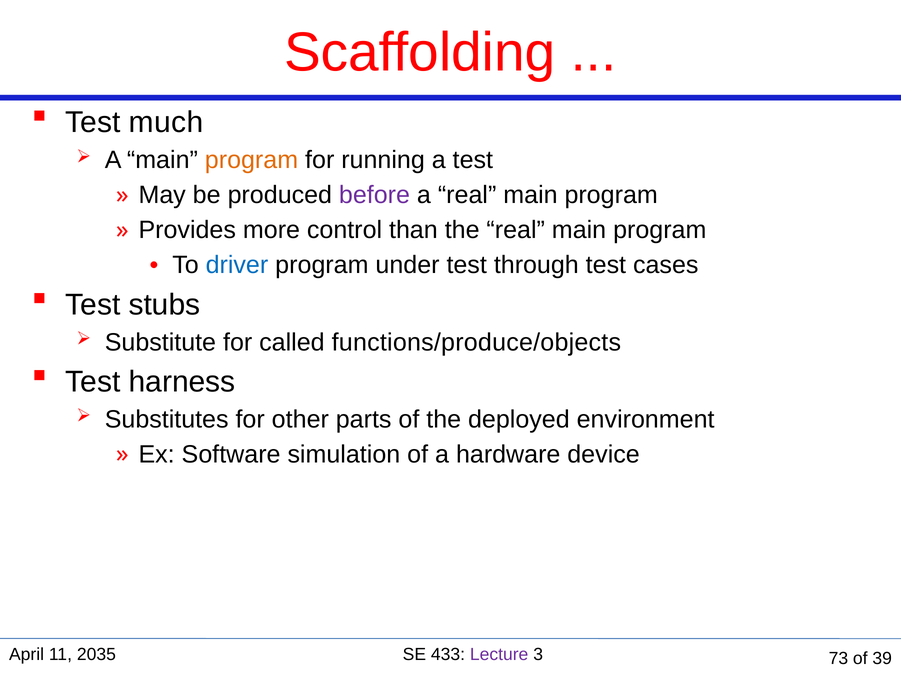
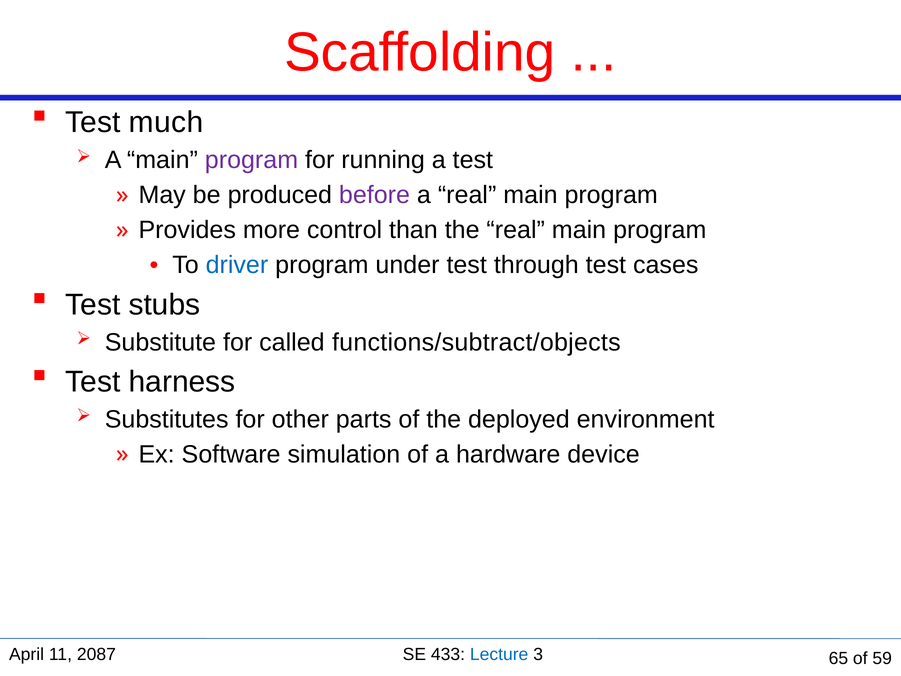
program colour: orange -> purple (251, 160)
functions/produce/objects: functions/produce/objects -> functions/subtract/objects (476, 342)
2035: 2035 -> 2087 (96, 654)
Lecture colour: purple -> blue (499, 654)
73: 73 -> 65 (838, 658)
39: 39 -> 59 (882, 658)
